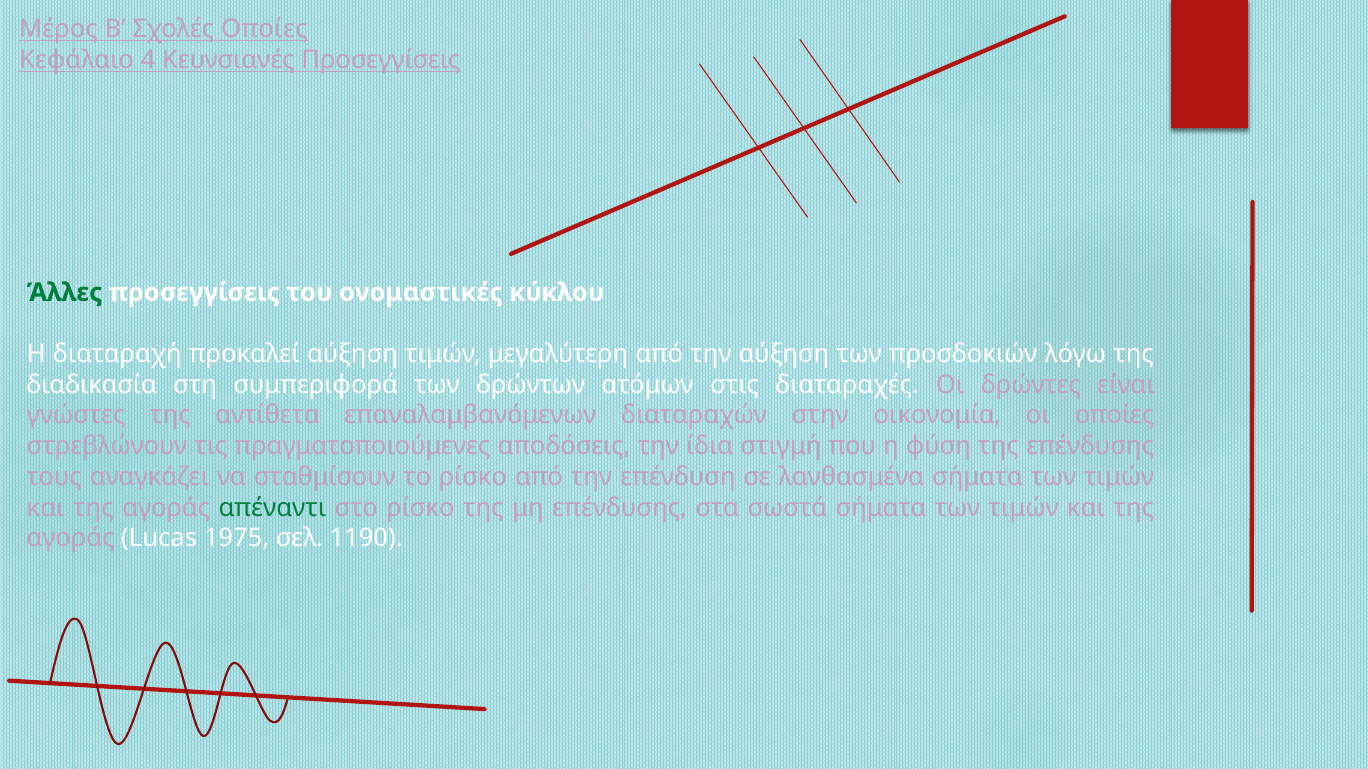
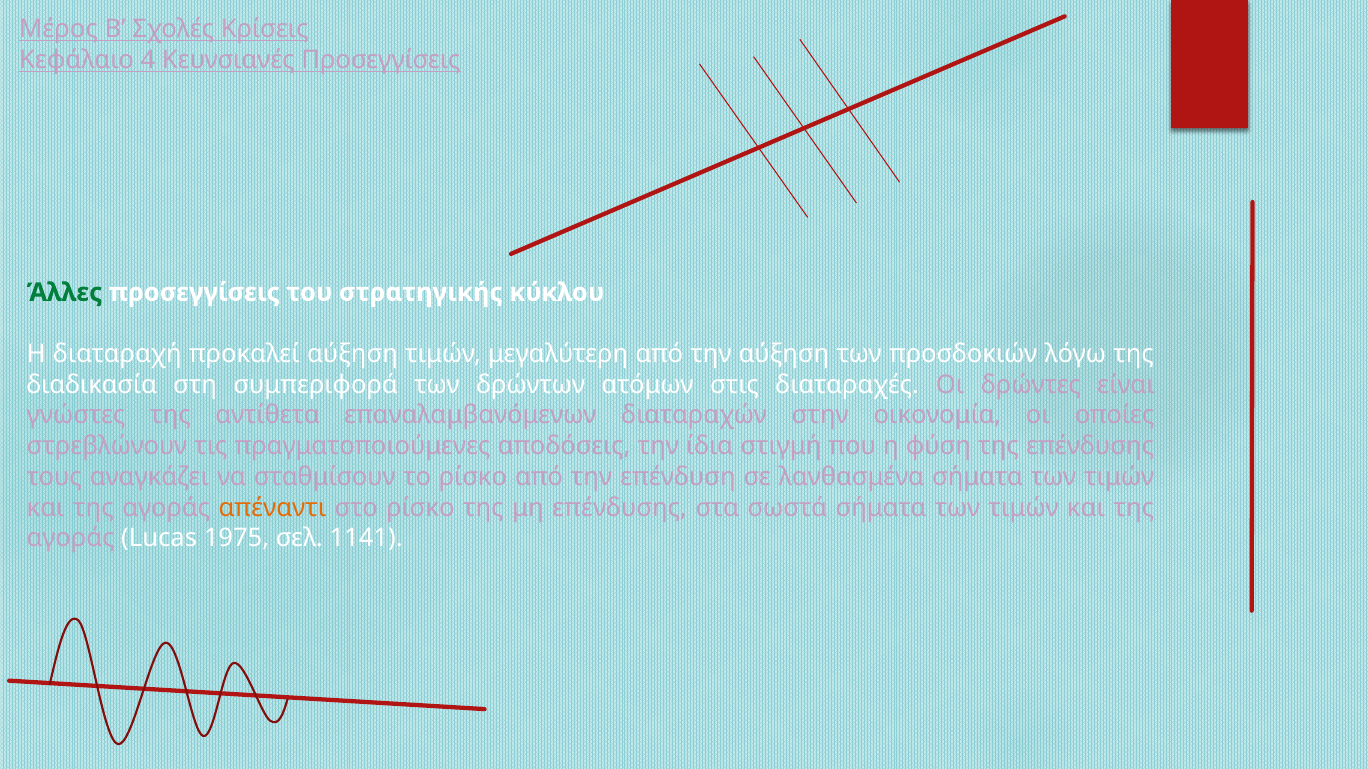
Σχολές Οποίες: Οποίες -> Κρίσεις (265, 29)
ονομαστικές: ονομαστικές -> στρατηγικής (421, 293)
απέναντι colour: green -> orange (272, 508)
1190: 1190 -> 1141 (366, 539)
